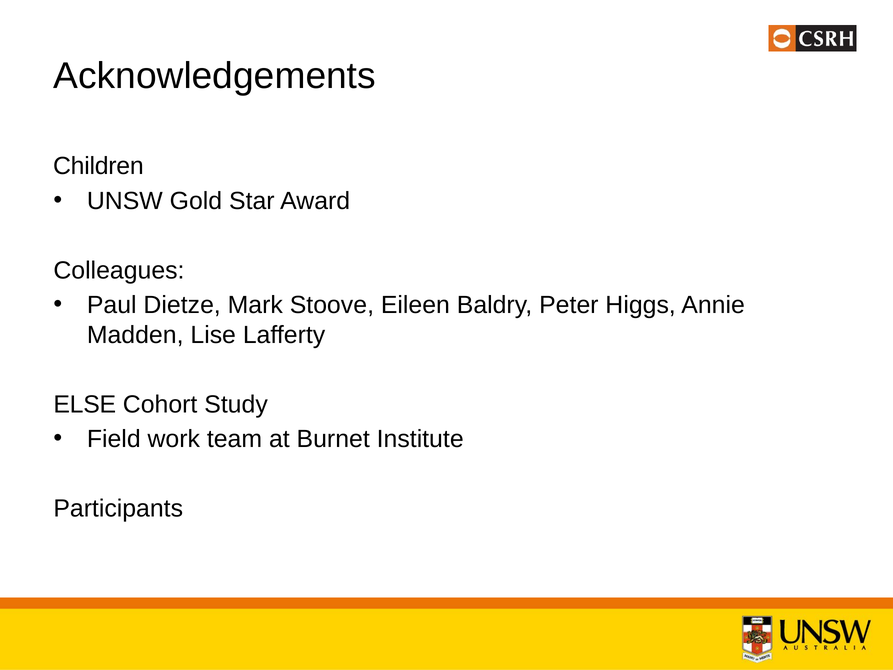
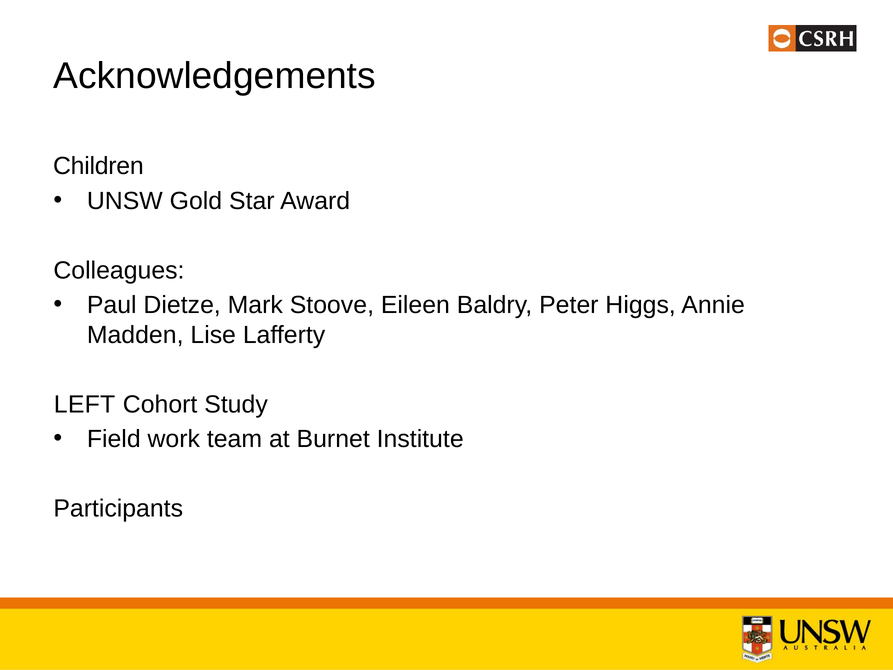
ELSE: ELSE -> LEFT (85, 404)
